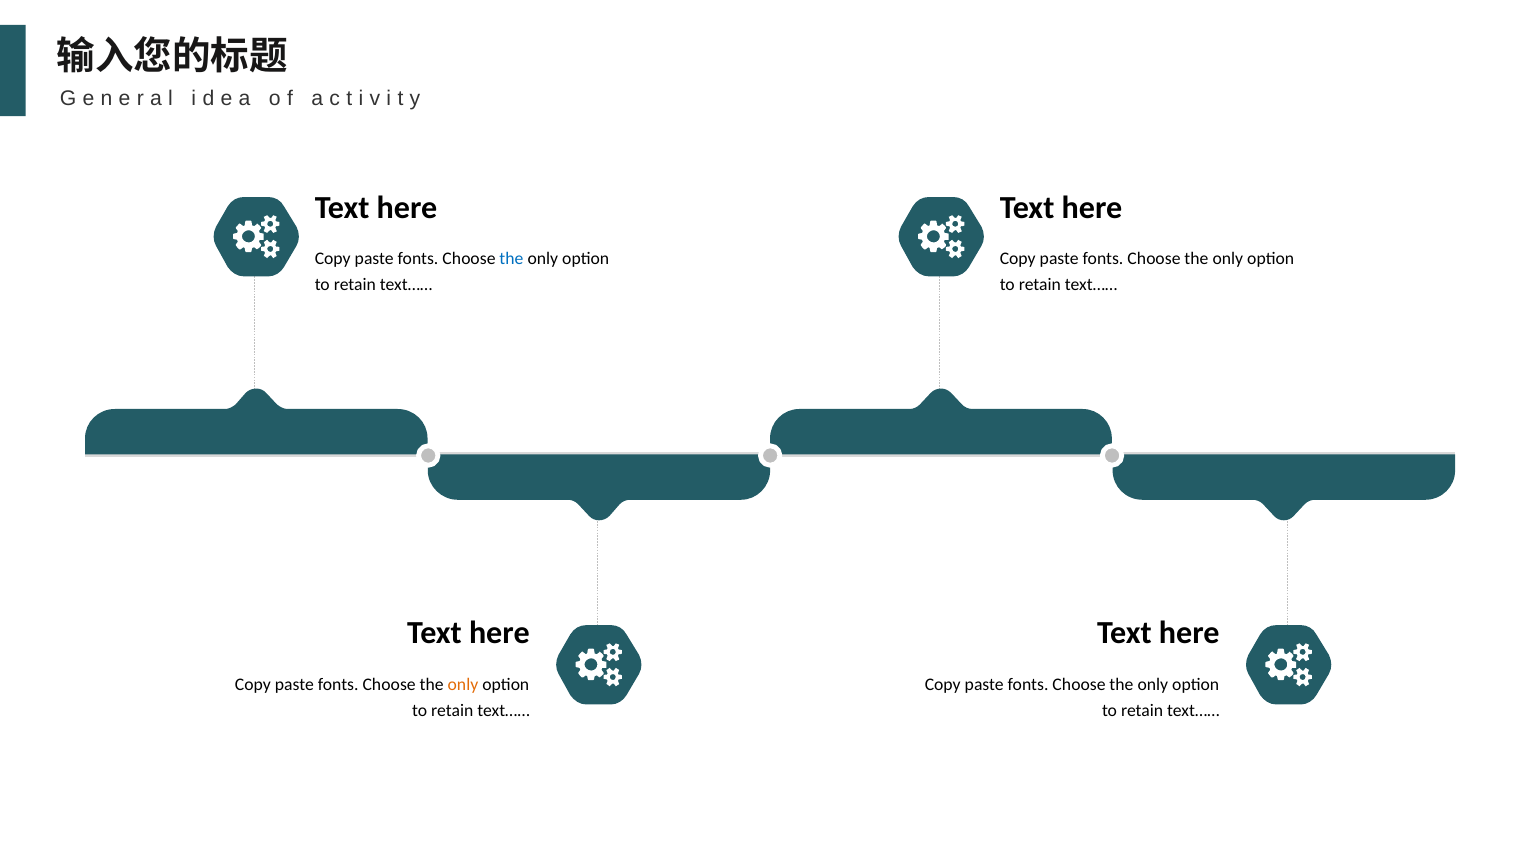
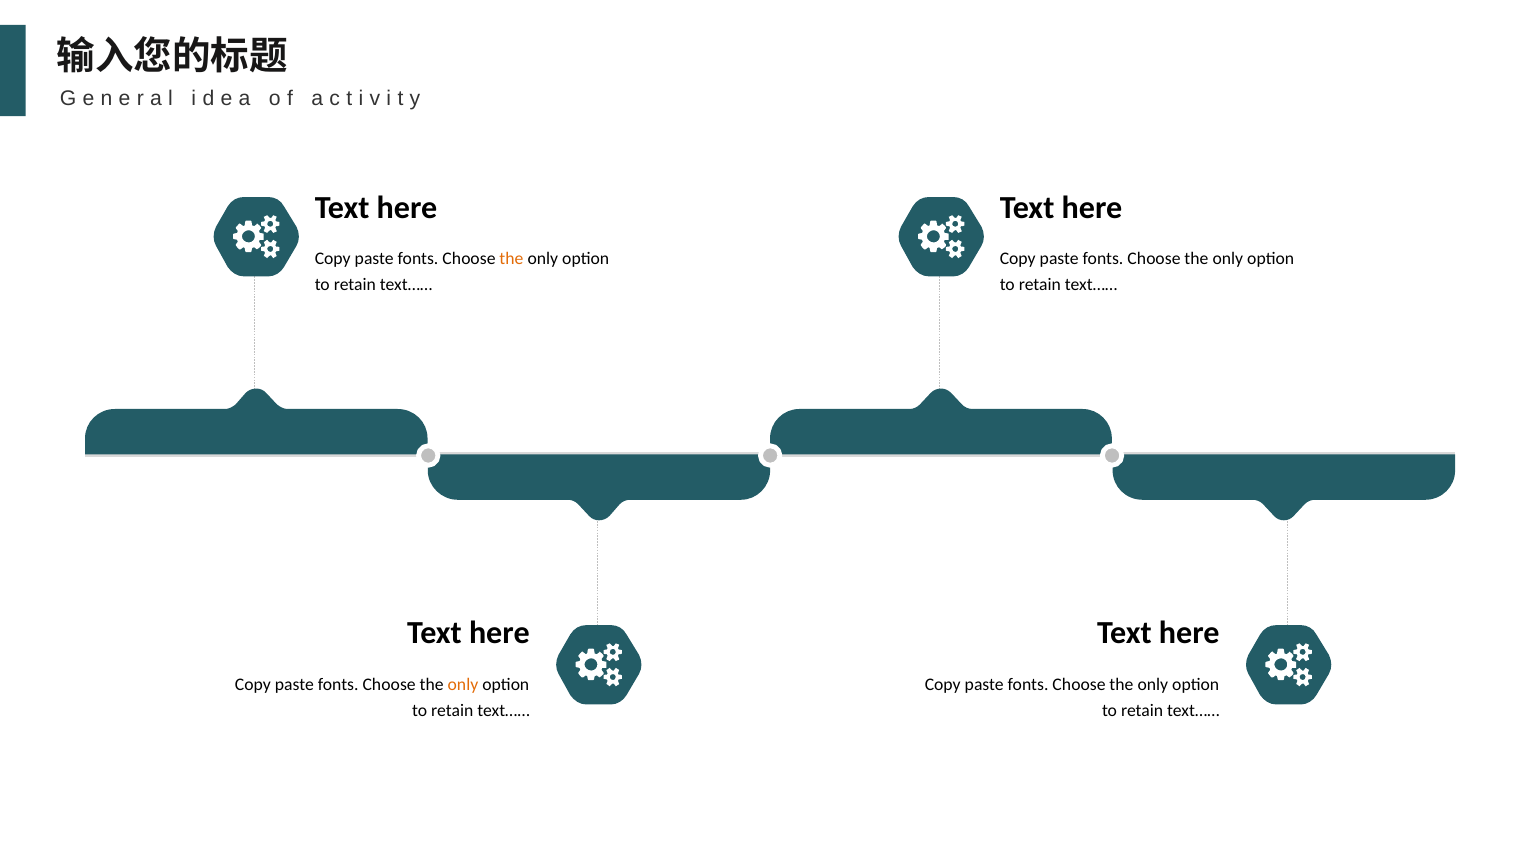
the colour: blue -> orange (511, 259)
